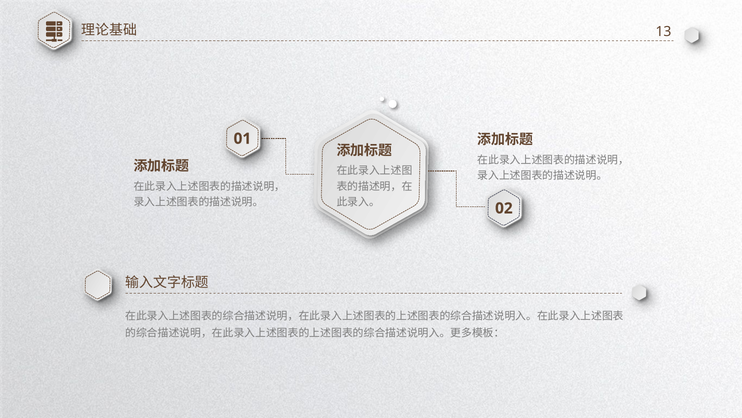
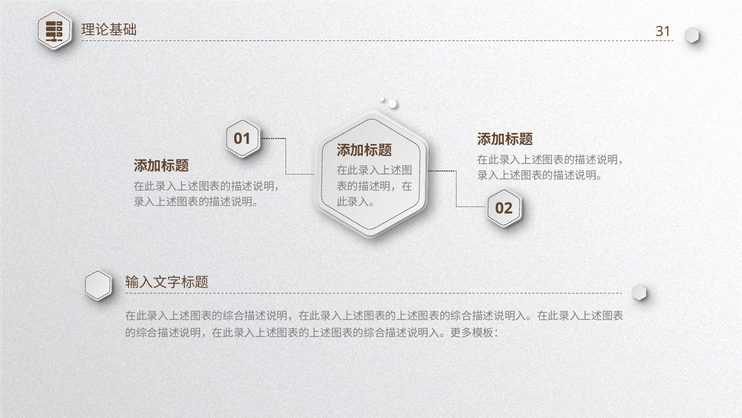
13: 13 -> 31 (664, 32)
